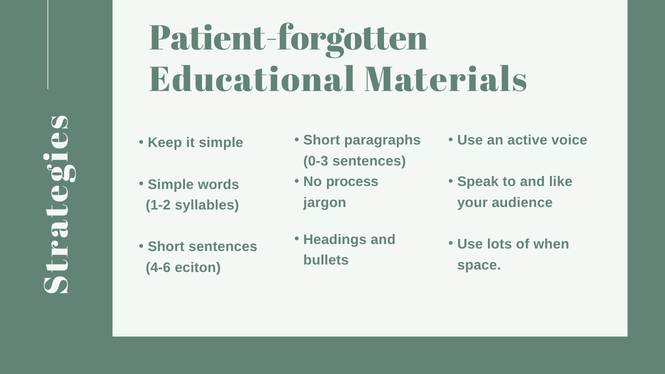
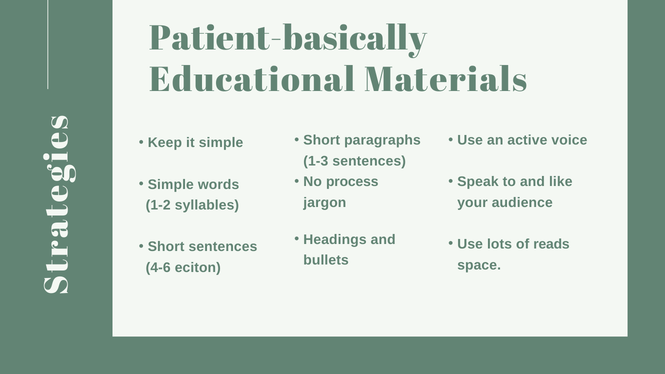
Patient-forgotten: Patient-forgotten -> Patient-basically (288, 38)
0-3: 0-3 -> 1-3 (316, 161)
when: when -> reads (551, 244)
